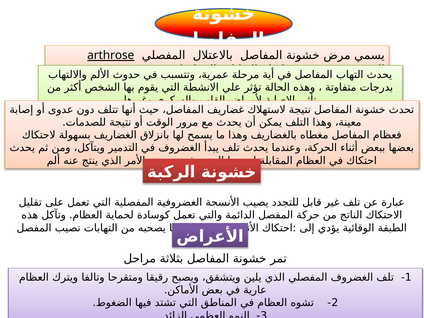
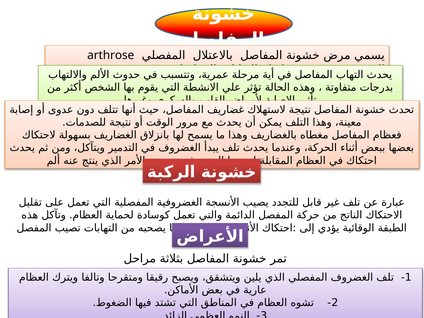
arthrose underline: present -> none (111, 55)
